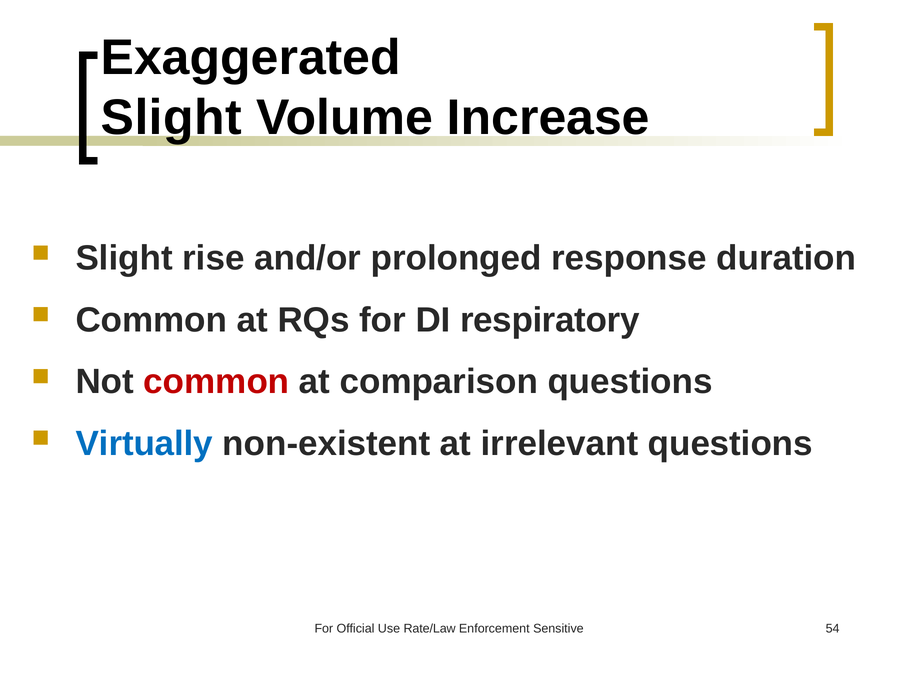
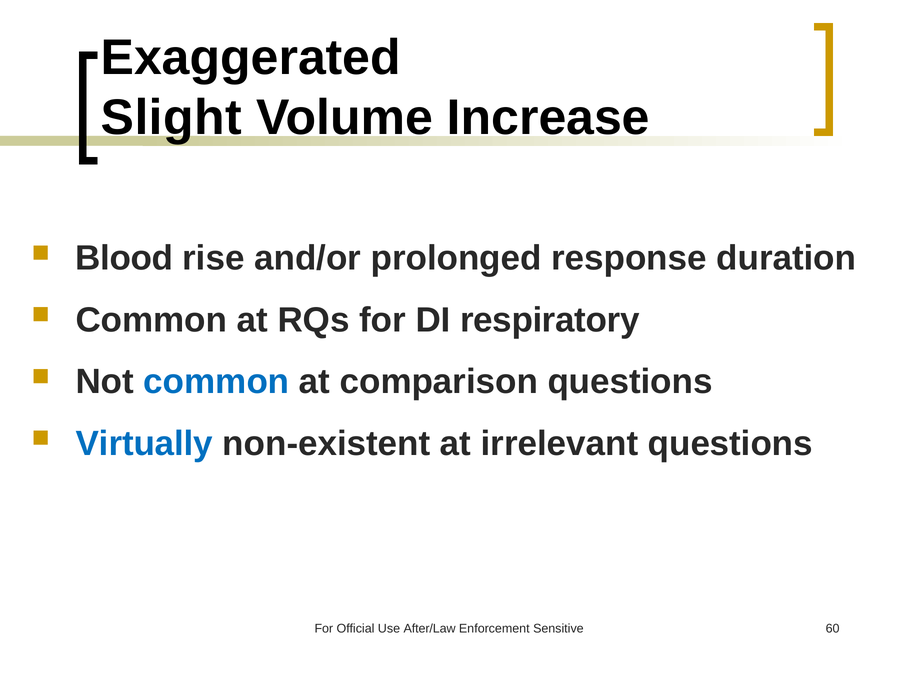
Slight: Slight -> Blood (124, 258)
common colour: red -> blue (216, 382)
Rate/Law: Rate/Law -> After/Law (430, 629)
54: 54 -> 60 (833, 629)
